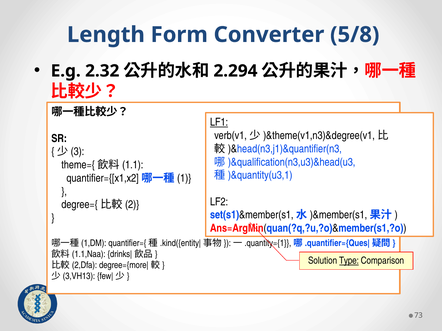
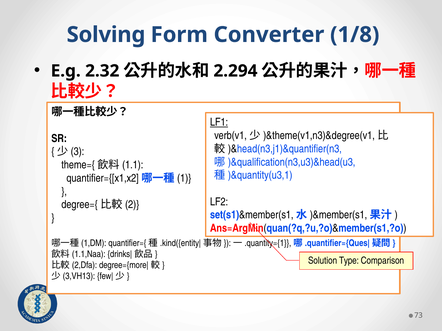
Length: Length -> Solving (106, 35)
5/8: 5/8 -> 1/8 (355, 35)
Type underline: present -> none (349, 261)
